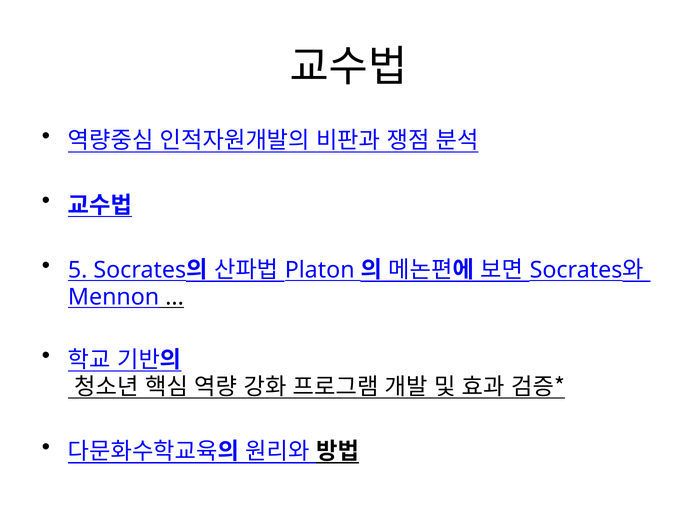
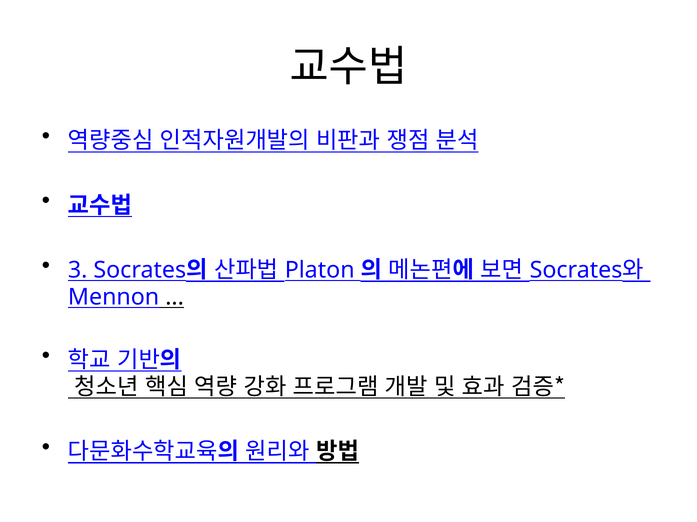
5: 5 -> 3 (78, 270)
